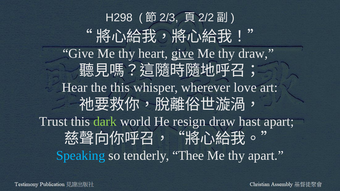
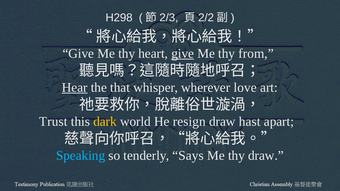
thy draw: draw -> from (256, 54)
Hear underline: none -> present (75, 88)
the this: this -> that (120, 88)
dark colour: light green -> yellow (105, 122)
Thee: Thee -> Says (188, 156)
thy apart: apart -> draw (266, 156)
